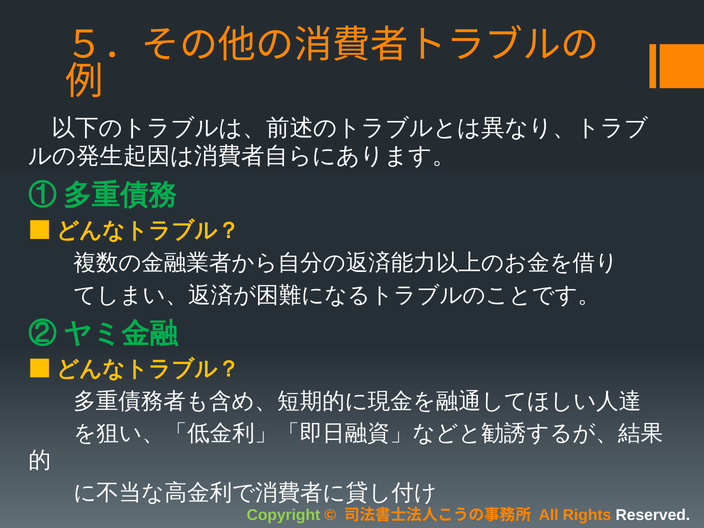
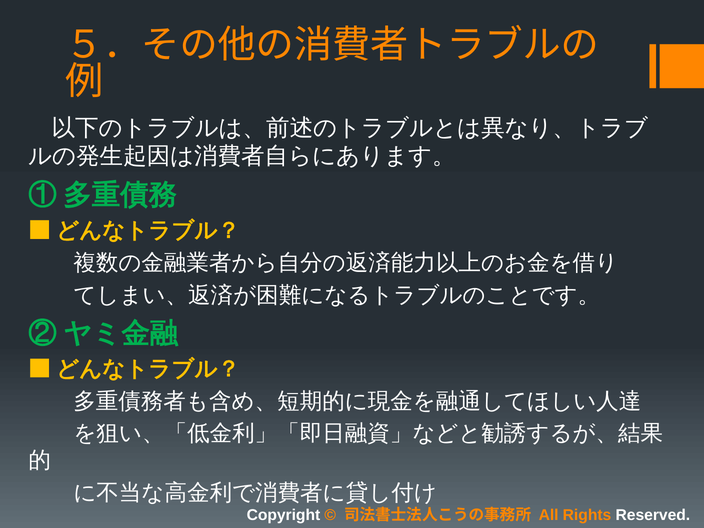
Copyright colour: light green -> white (283, 515)
